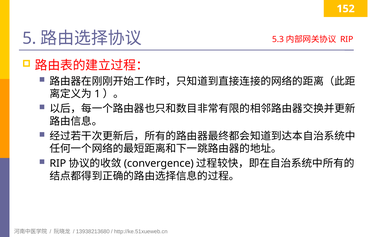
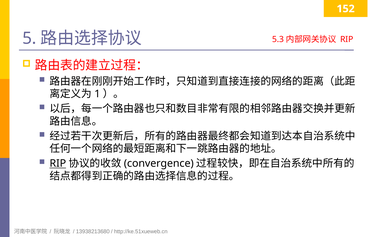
RIP underline: none -> present (58, 163)
